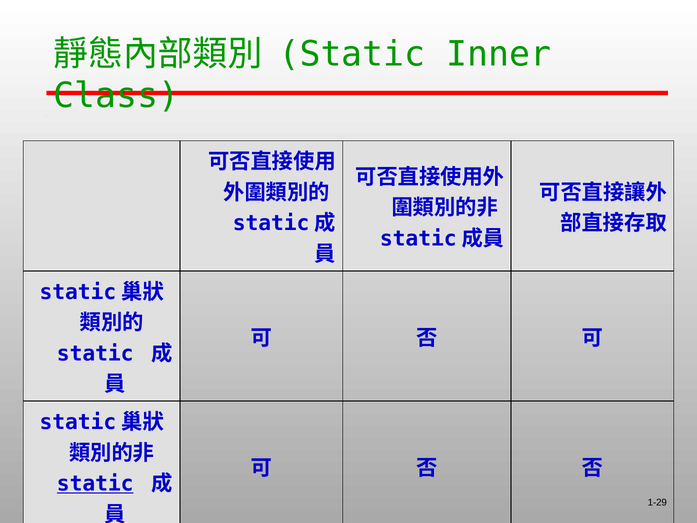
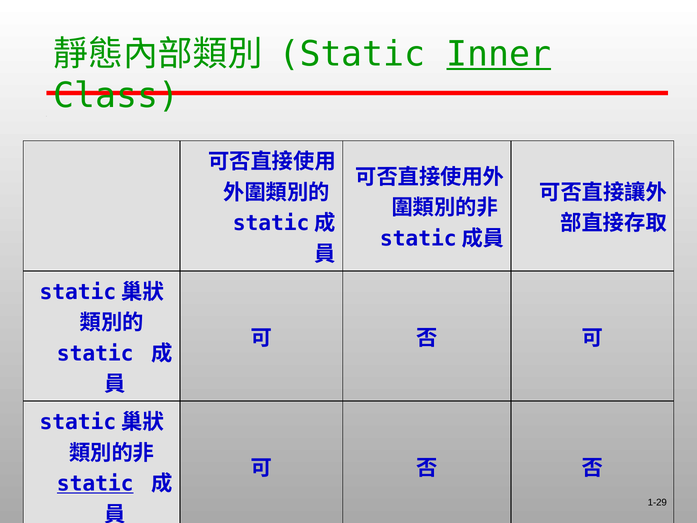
Inner underline: none -> present (499, 54)
